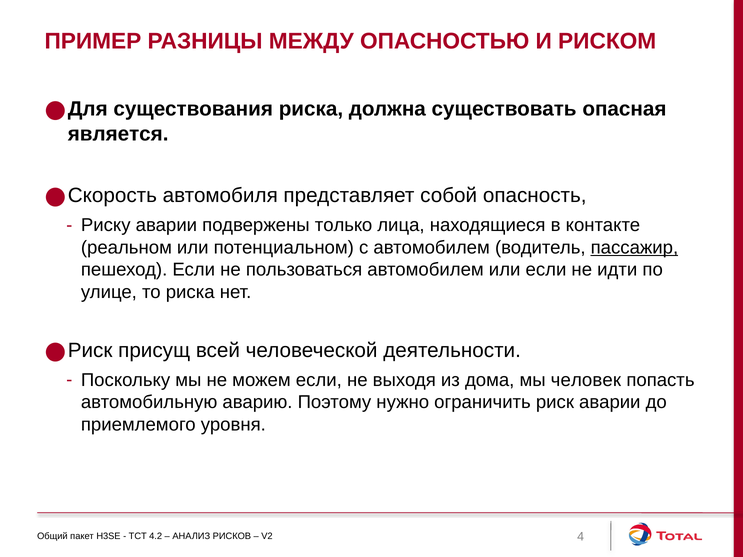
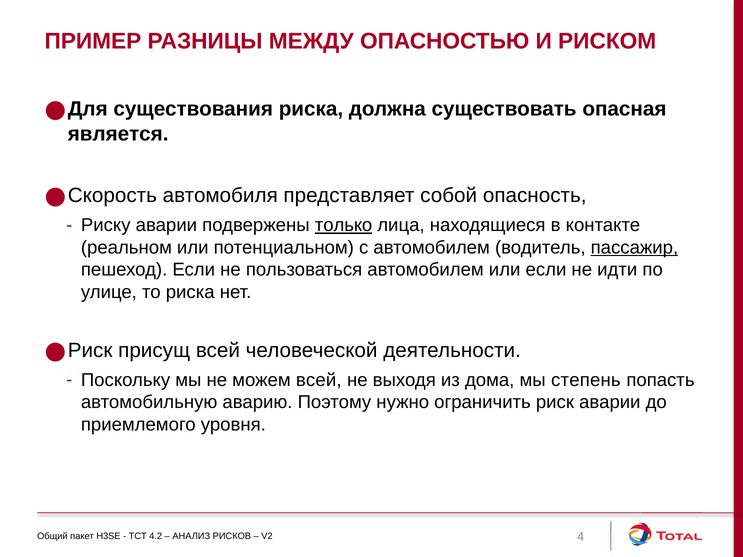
только underline: none -> present (344, 225)
можем если: если -> всей (319, 380)
человек: человек -> степень (586, 380)
